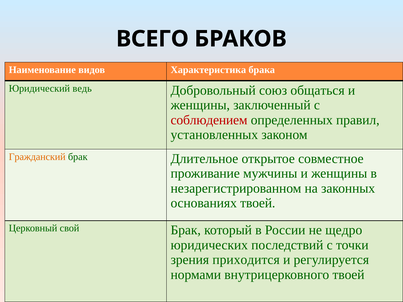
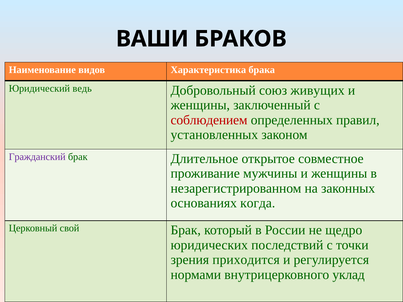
ВСЕГО: ВСЕГО -> ВАШИ (152, 39)
общаться: общаться -> живущих (318, 90)
Гражданский colour: orange -> purple (37, 157)
основаниях твоей: твоей -> когда (258, 203)
внутрицерковного твоей: твоей -> уклад (349, 275)
